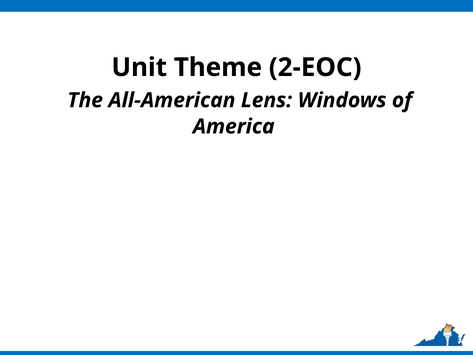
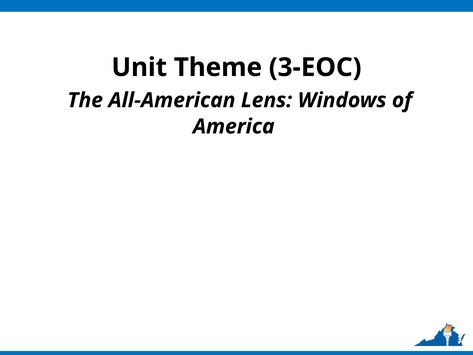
2-EOC: 2-EOC -> 3-EOC (315, 67)
